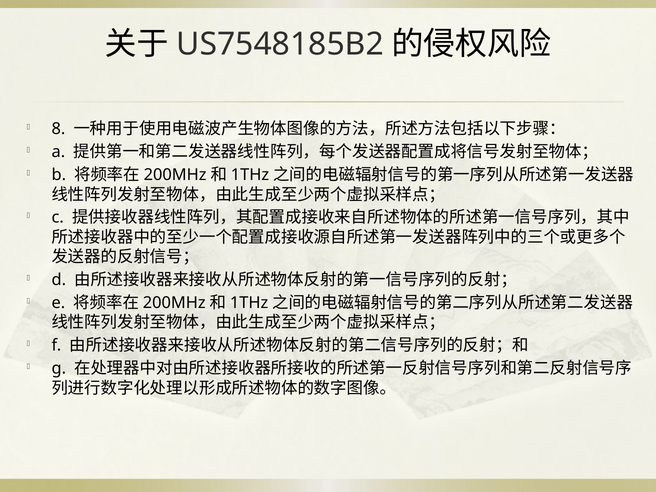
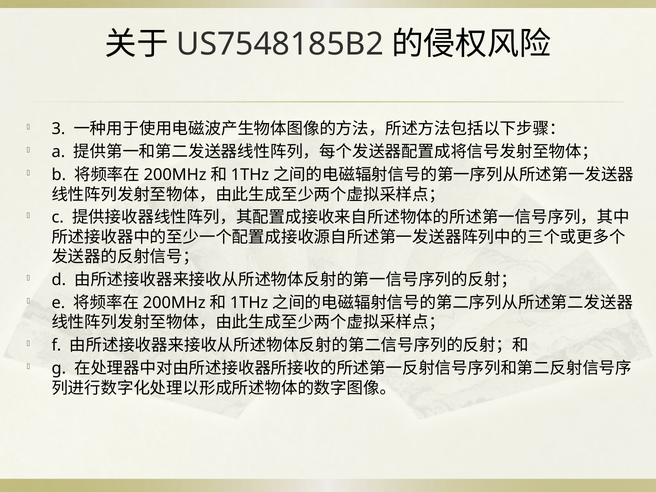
8: 8 -> 3 (58, 129)
